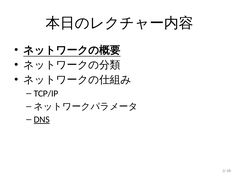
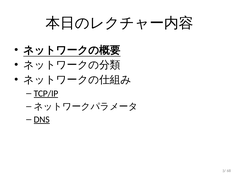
TCP/IP underline: none -> present (46, 94)
